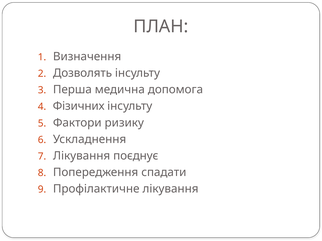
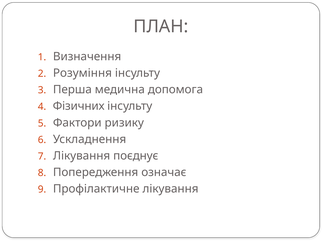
Дозволять: Дозволять -> Розуміння (82, 73)
спадати: спадати -> означає (164, 173)
